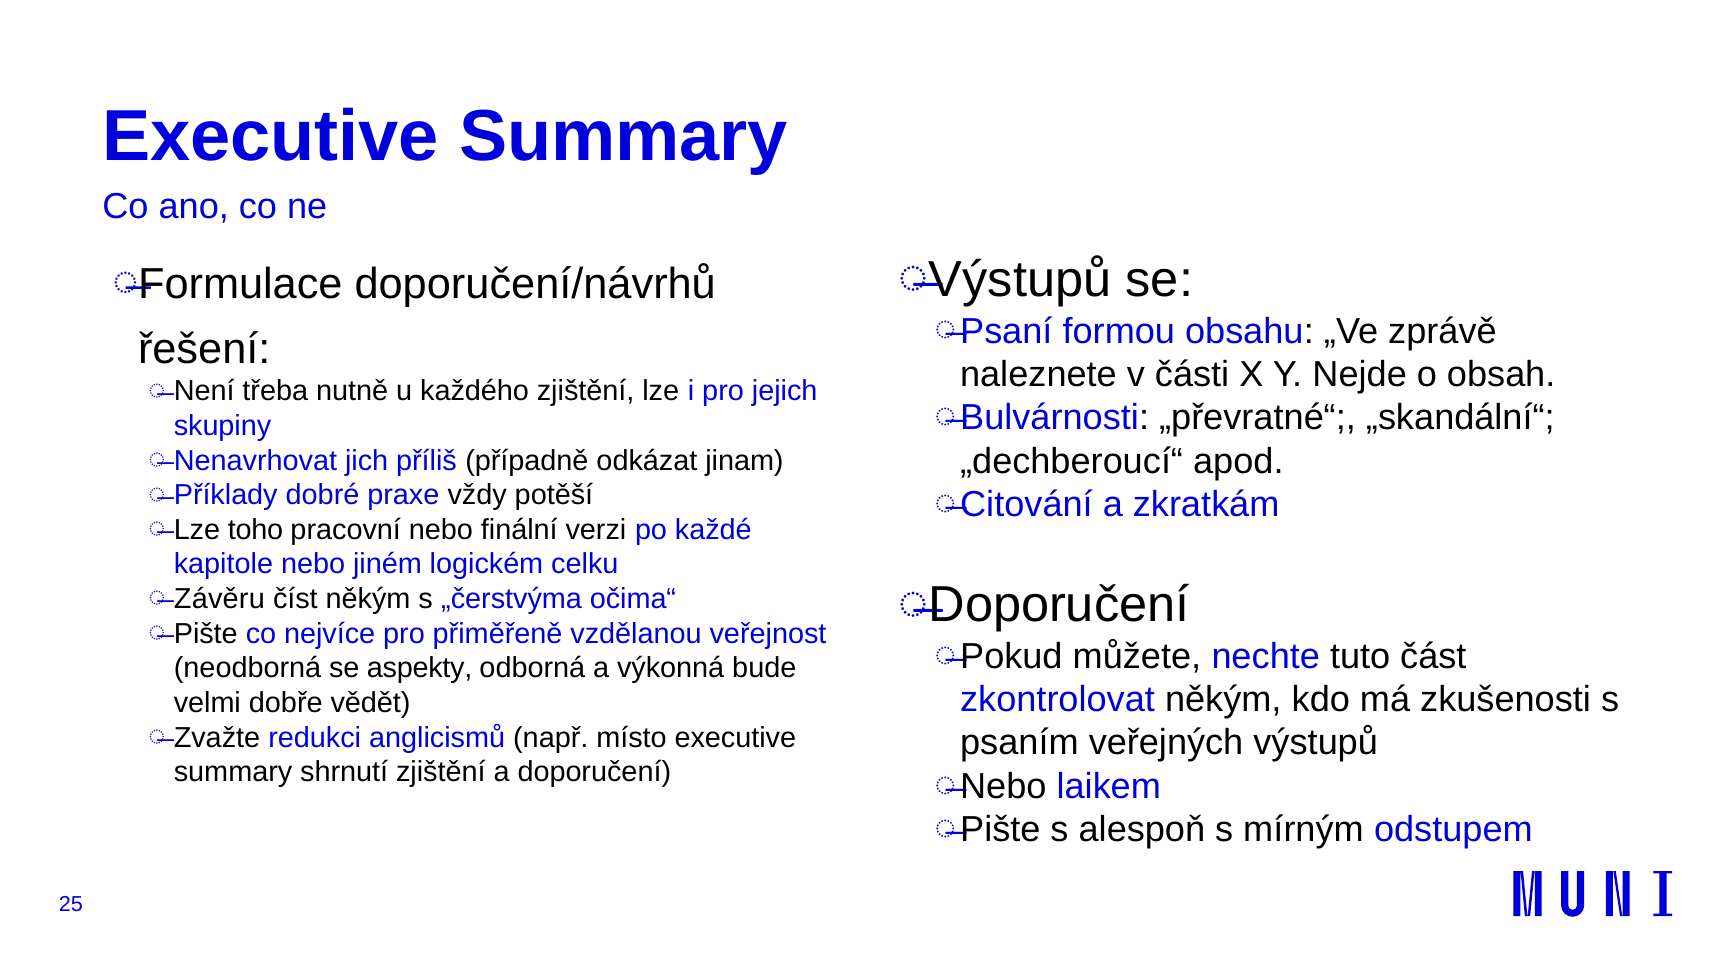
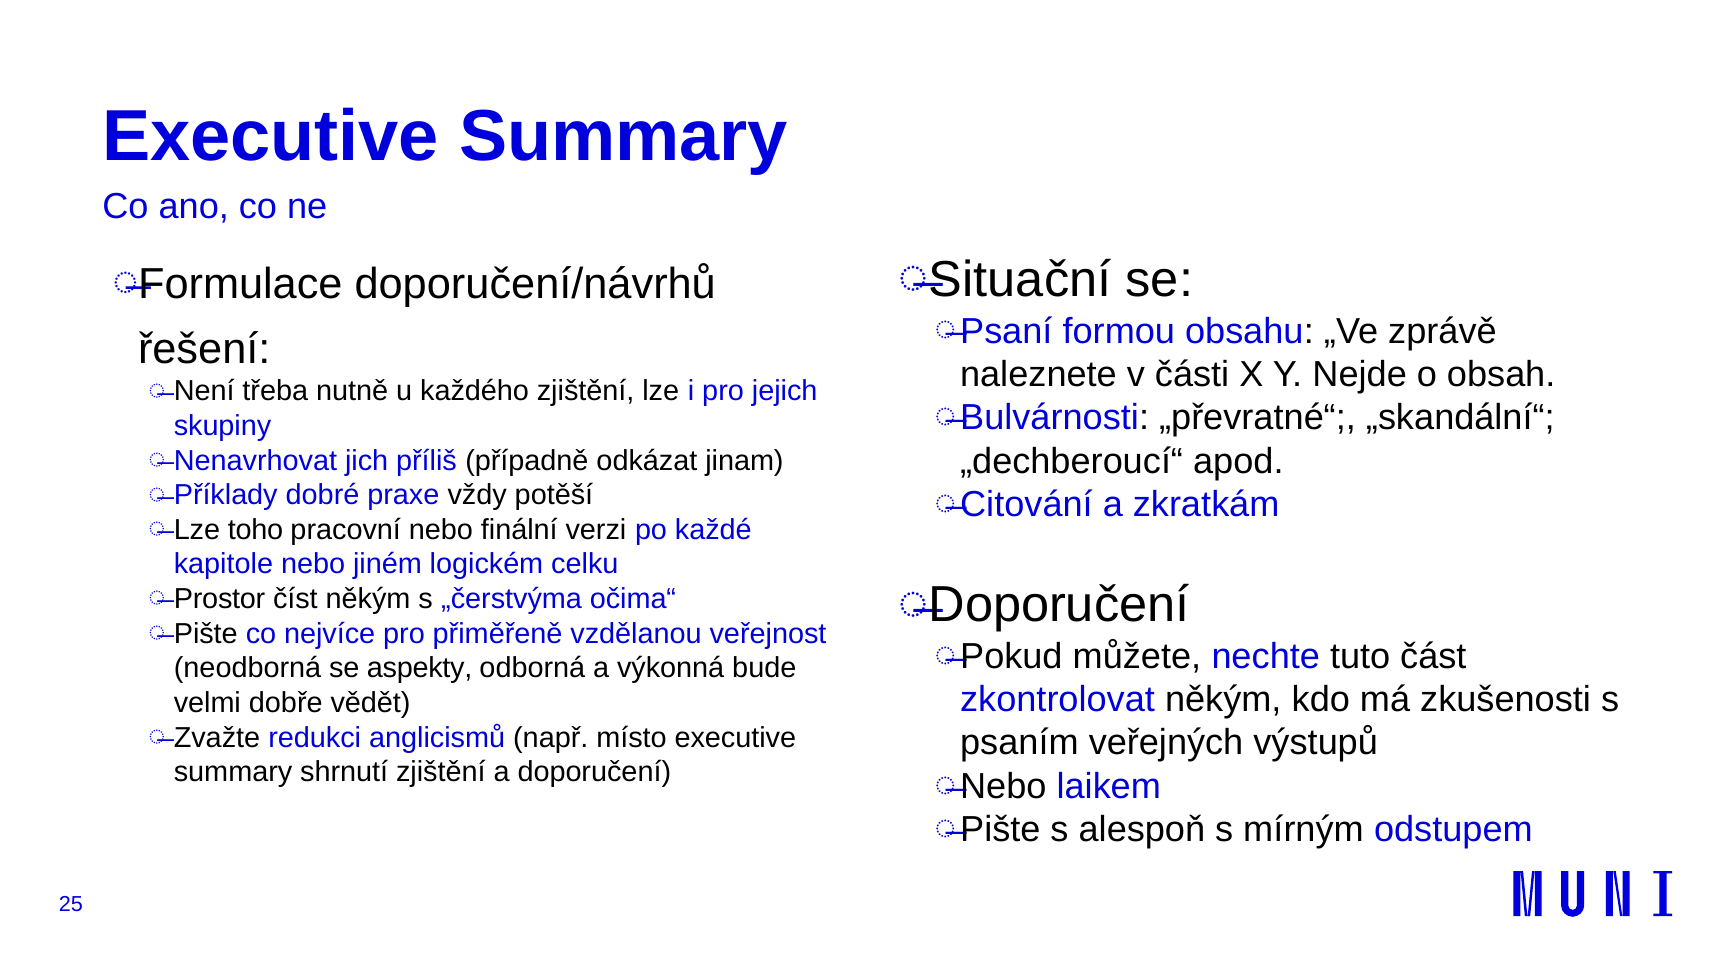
Výstupů: Výstupů -> Situační (1020, 280)
Závěru: Závěru -> Prostor (220, 599)
